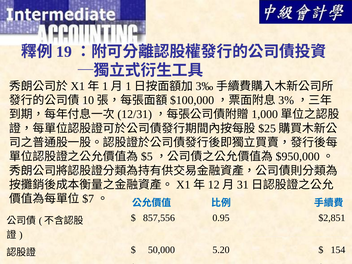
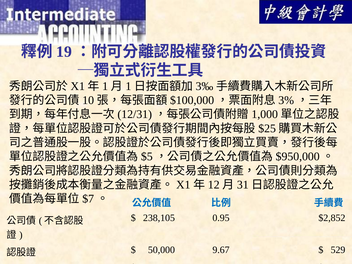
857,556: 857,556 -> 238,105 (159, 218)
$2,851: $2,851 -> $2,852 (332, 218)
5.20: 5.20 -> 9.67 (221, 250)
154: 154 -> 529 (338, 250)
